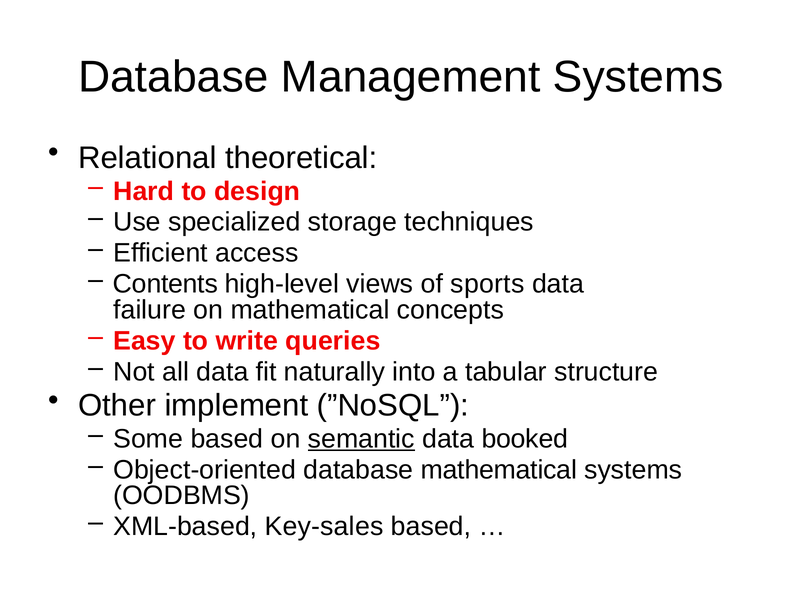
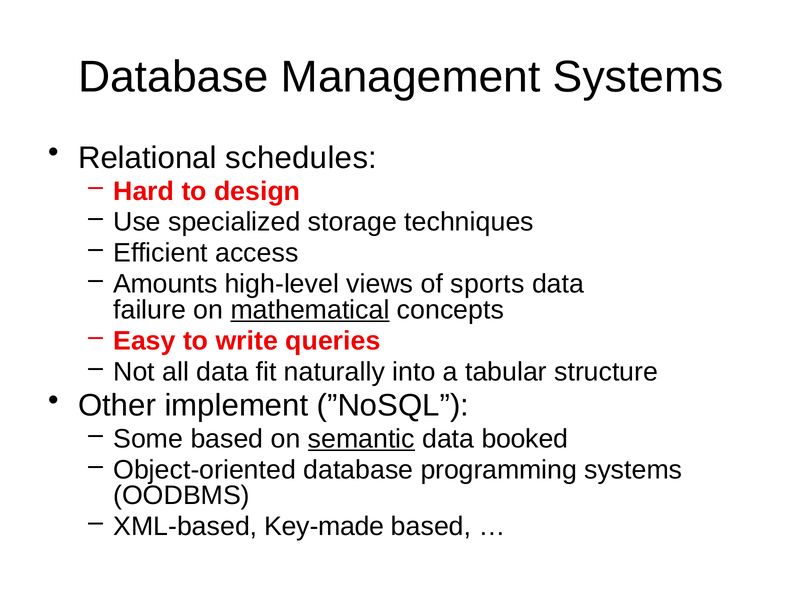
theoretical: theoretical -> schedules (301, 158)
Contents: Contents -> Amounts (165, 284)
mathematical underline: none -> present (310, 310)
database mathematical: mathematical -> programming (499, 470)
Key-sales: Key-sales -> Key-made (324, 527)
